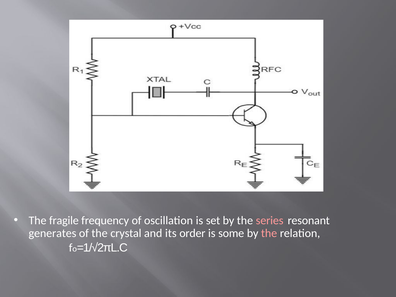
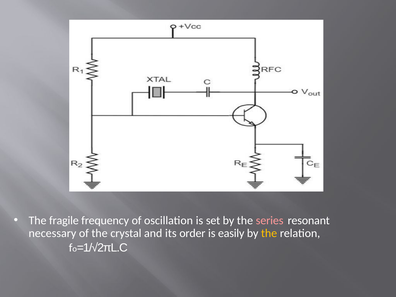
generates: generates -> necessary (52, 233)
some: some -> easily (231, 233)
the colour: pink -> yellow (269, 233)
